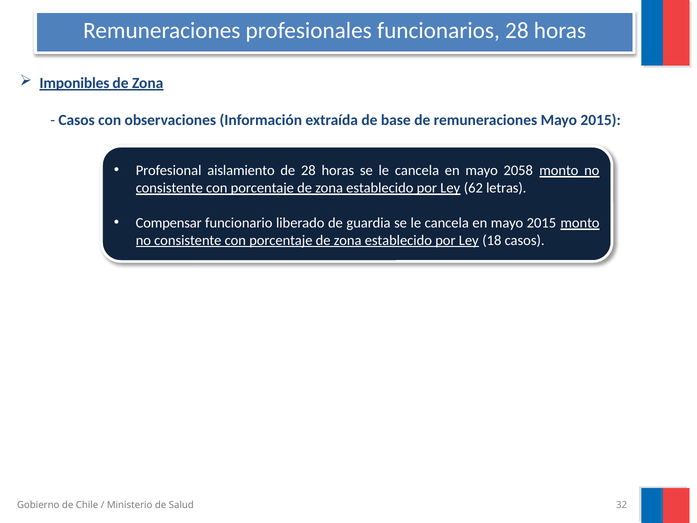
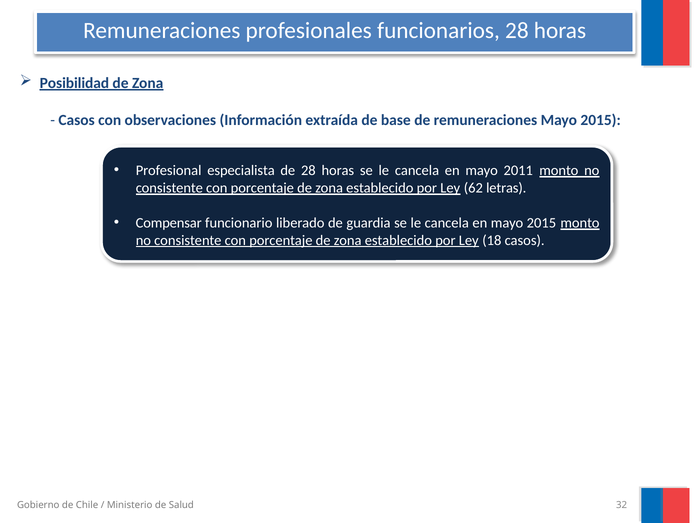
Imponibles: Imponibles -> Posibilidad (74, 83)
aislamiento: aislamiento -> especialista (241, 170)
2058: 2058 -> 2011 (518, 170)
